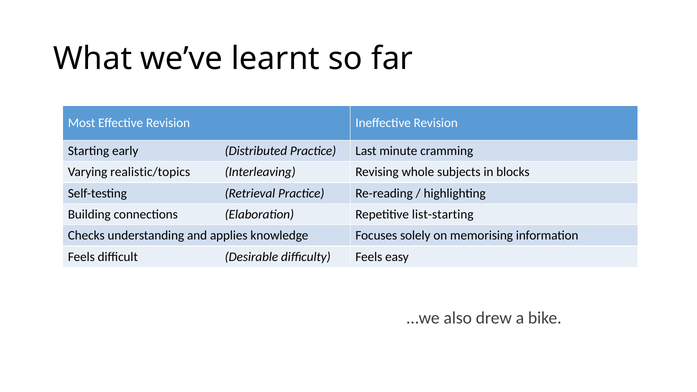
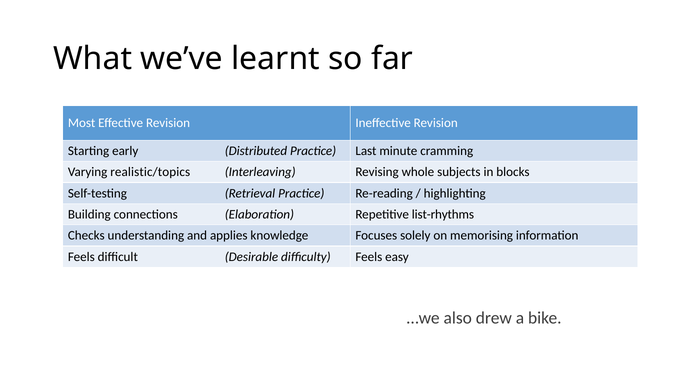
list-starting: list-starting -> list-rhythms (443, 214)
